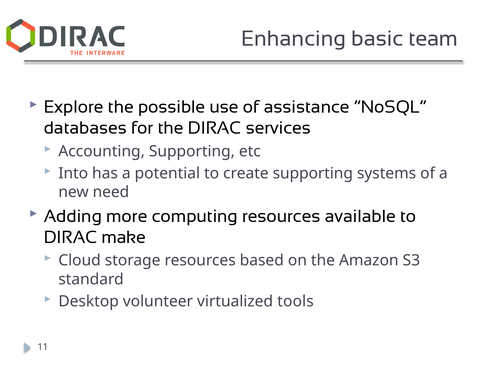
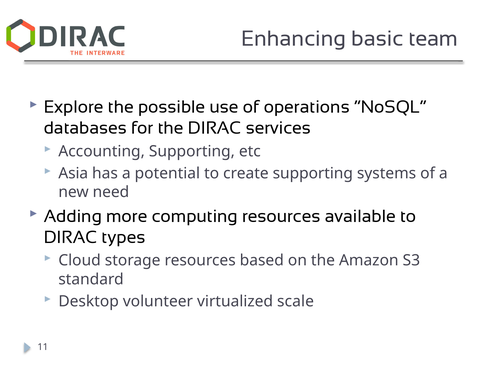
assistance: assistance -> operations (307, 107)
Into: Into -> Asia (73, 174)
make: make -> types (124, 238)
tools: tools -> scale (296, 301)
